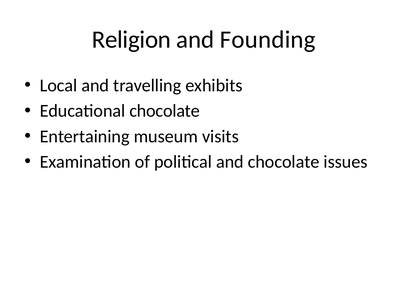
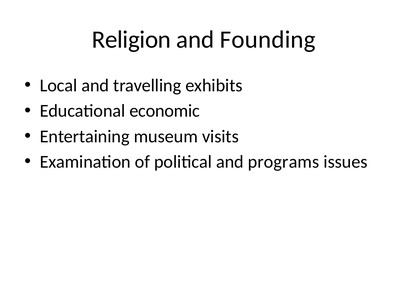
Educational chocolate: chocolate -> economic (165, 111)
and chocolate: chocolate -> programs (284, 162)
